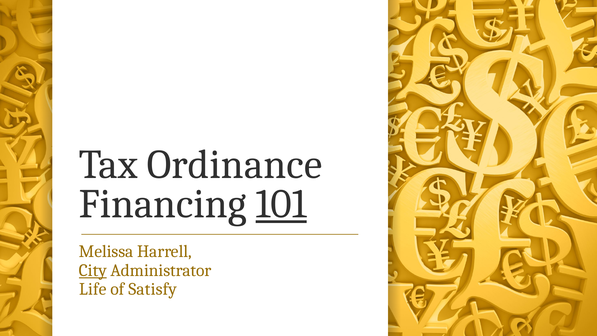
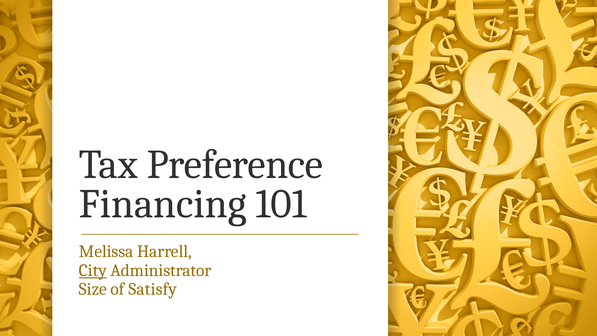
Ordinance: Ordinance -> Preference (235, 165)
101 underline: present -> none (281, 204)
Life: Life -> Size (93, 289)
